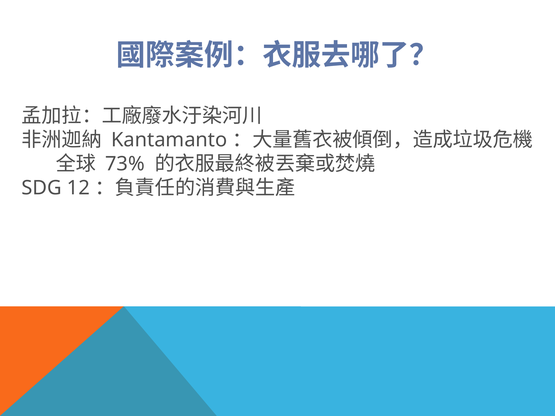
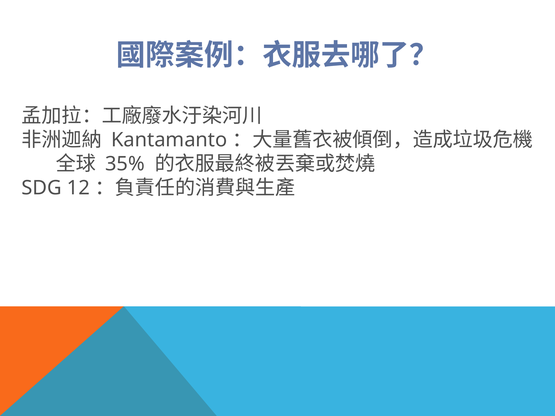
73%: 73% -> 35% (125, 164)
